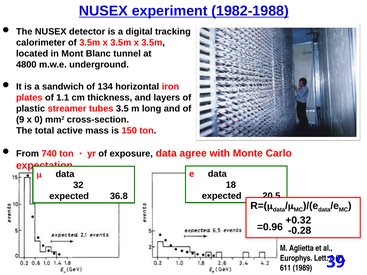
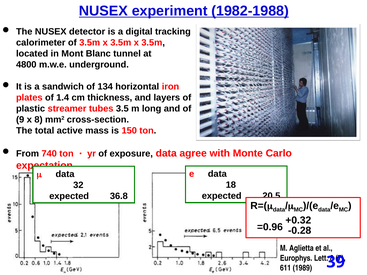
1.1: 1.1 -> 1.4 (63, 98)
x 0: 0 -> 8 (38, 120)
